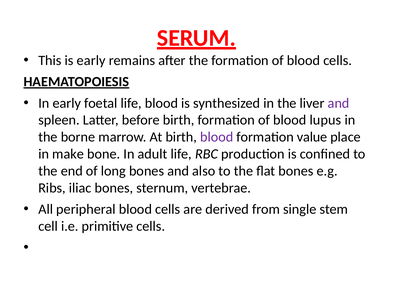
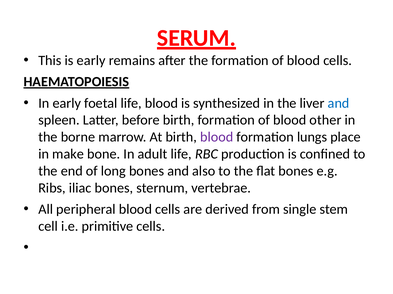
and colour: purple -> blue (339, 103)
lupus: lupus -> other (325, 120)
value: value -> lungs (312, 137)
